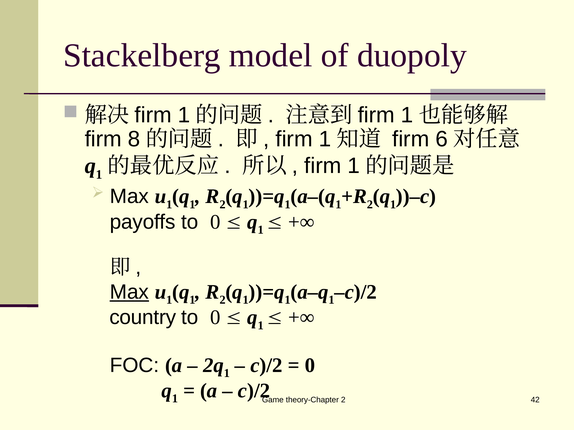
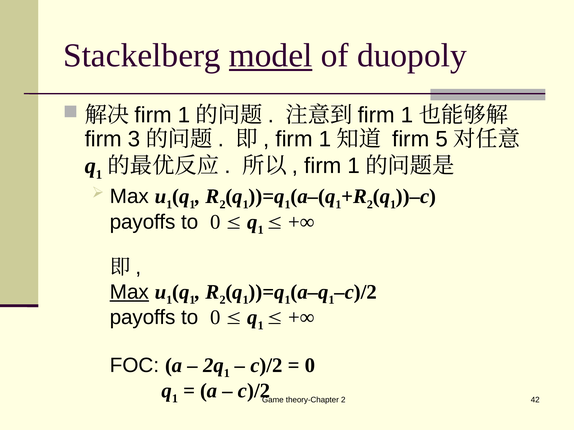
model underline: none -> present (271, 56)
8: 8 -> 3 (134, 139)
6: 6 -> 5 (442, 139)
country: country -> payoffs (143, 318)
